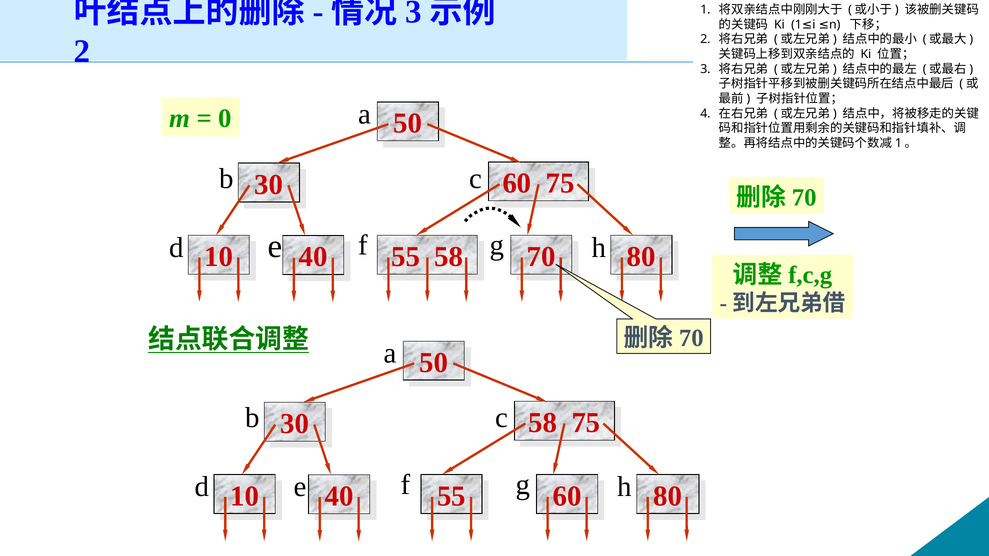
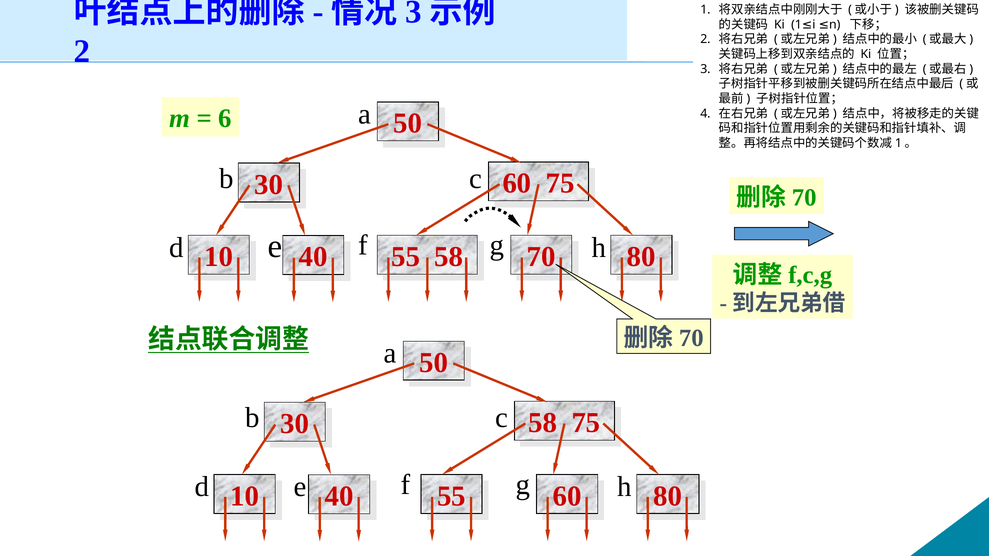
0: 0 -> 6 (225, 119)
